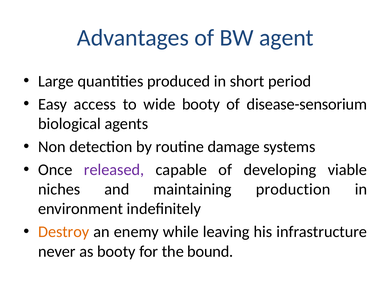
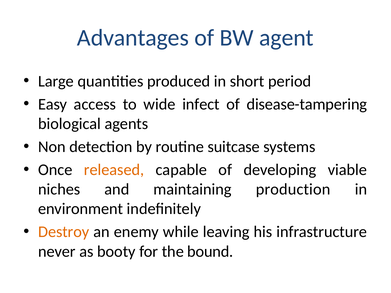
wide booty: booty -> infect (201, 104)
disease-sensorium: disease-sensorium -> disease-tampering (307, 104)
damage: damage -> suitcase (234, 147)
released colour: purple -> orange (114, 170)
